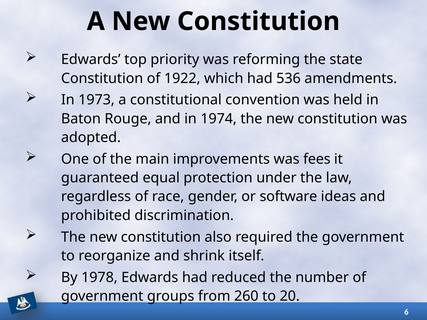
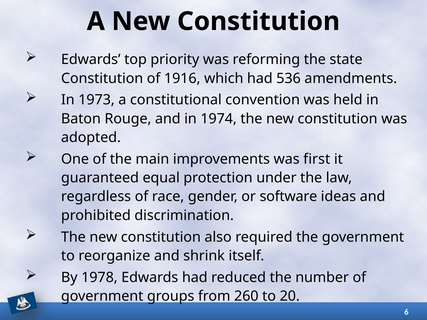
1922: 1922 -> 1916 (182, 78)
fees: fees -> first (317, 159)
